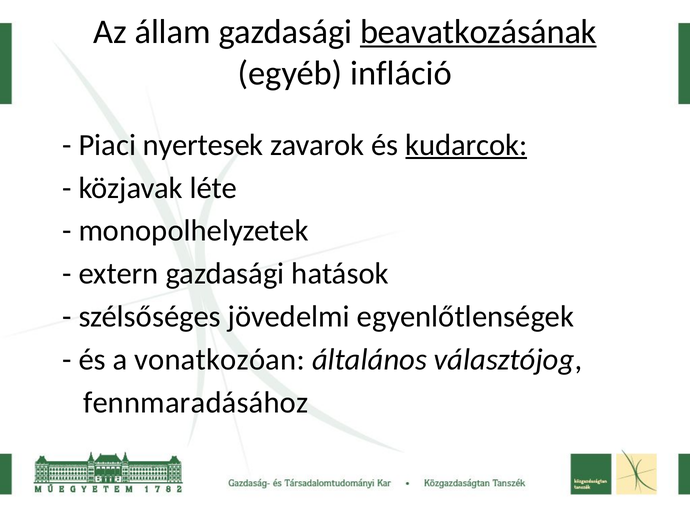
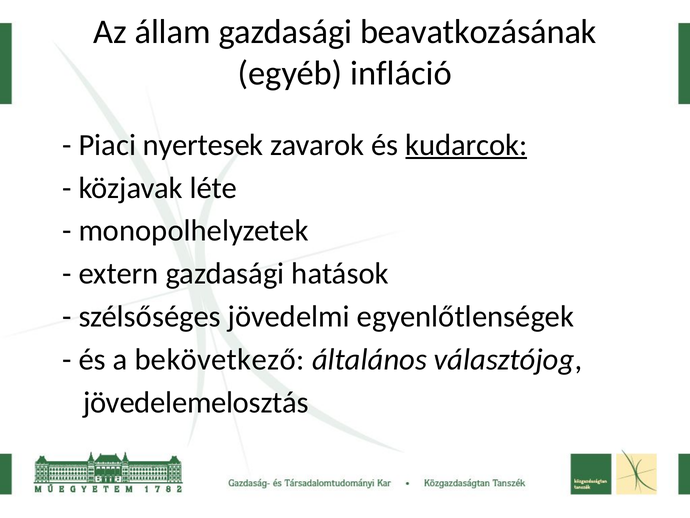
beavatkozásának underline: present -> none (478, 32)
vonatkozóan: vonatkozóan -> bekövetkező (219, 359)
fennmaradásához: fennmaradásához -> jövedelemelosztás (196, 402)
